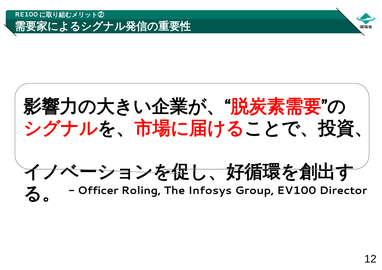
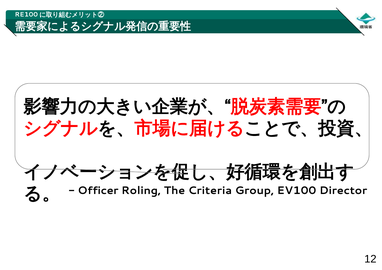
Infosys: Infosys -> Criteria (210, 191)
